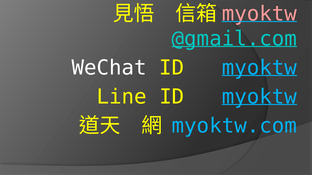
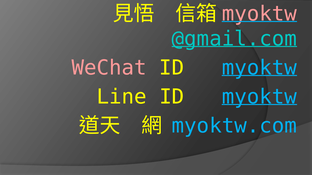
WeChat colour: white -> pink (109, 68)
